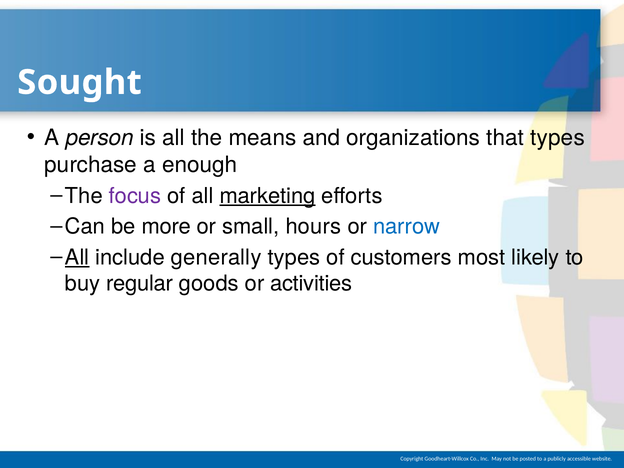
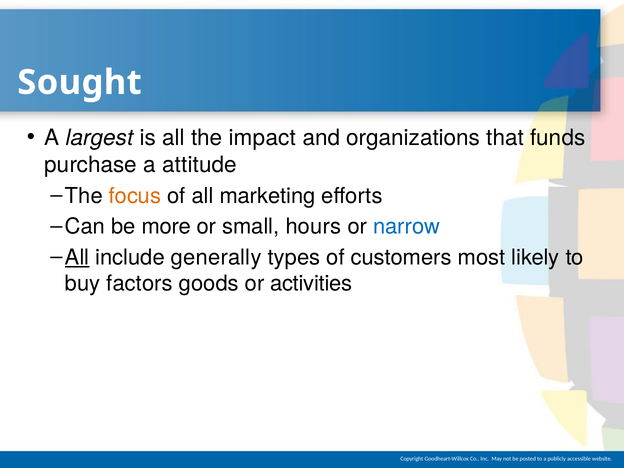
person: person -> largest (100, 138)
means: means -> impact (262, 138)
that types: types -> funds (558, 138)
enough: enough -> attitude (200, 165)
focus colour: purple -> orange (135, 196)
marketing underline: present -> none (267, 196)
regular: regular -> factors (140, 284)
